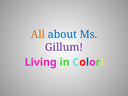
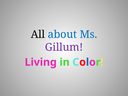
All colour: orange -> black (38, 34)
